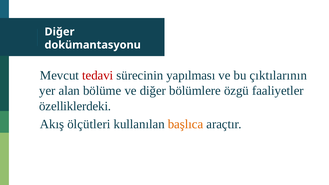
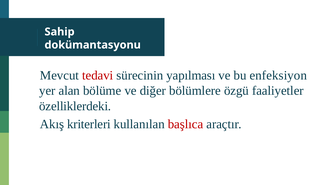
Diğer: Diğer -> Sahip (60, 32)
çıktılarının: çıktılarının -> enfeksiyon (278, 75)
ölçütleri: ölçütleri -> kriterleri (89, 124)
başlıca colour: orange -> red (186, 124)
